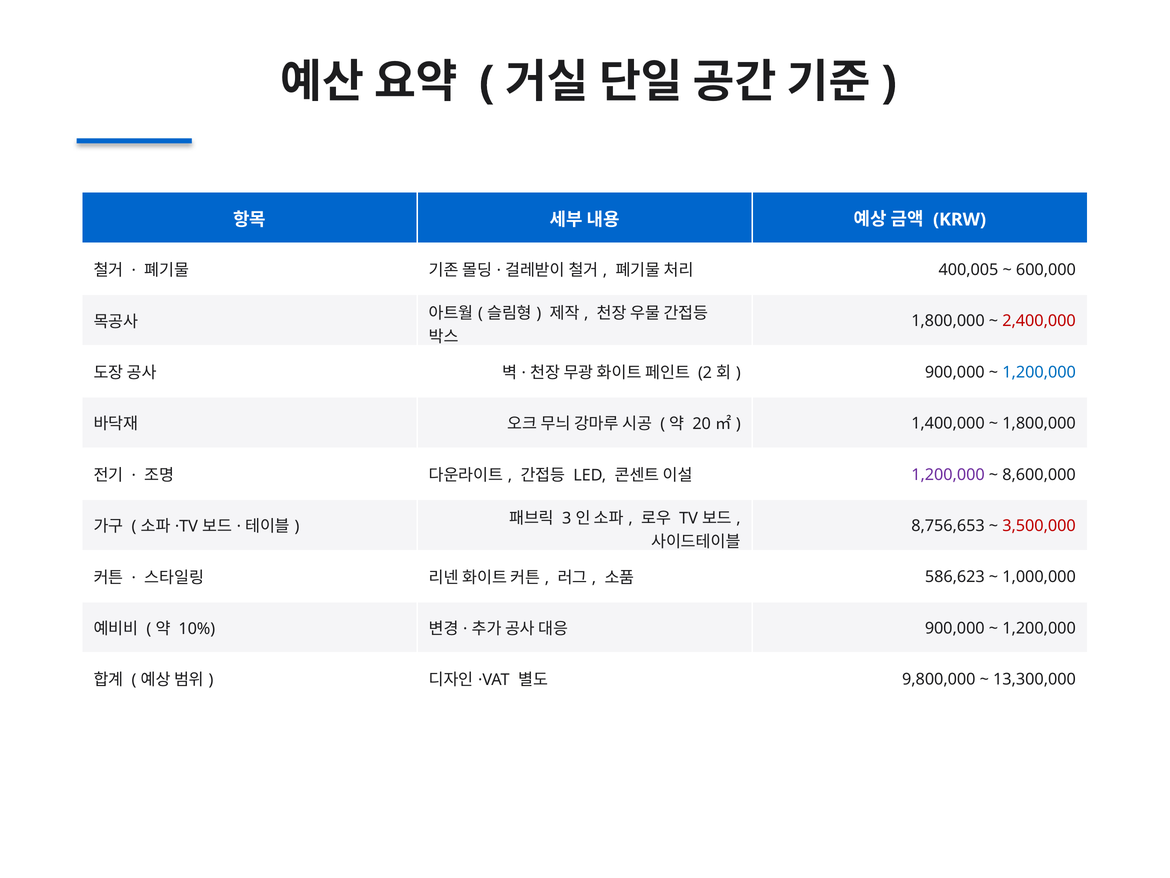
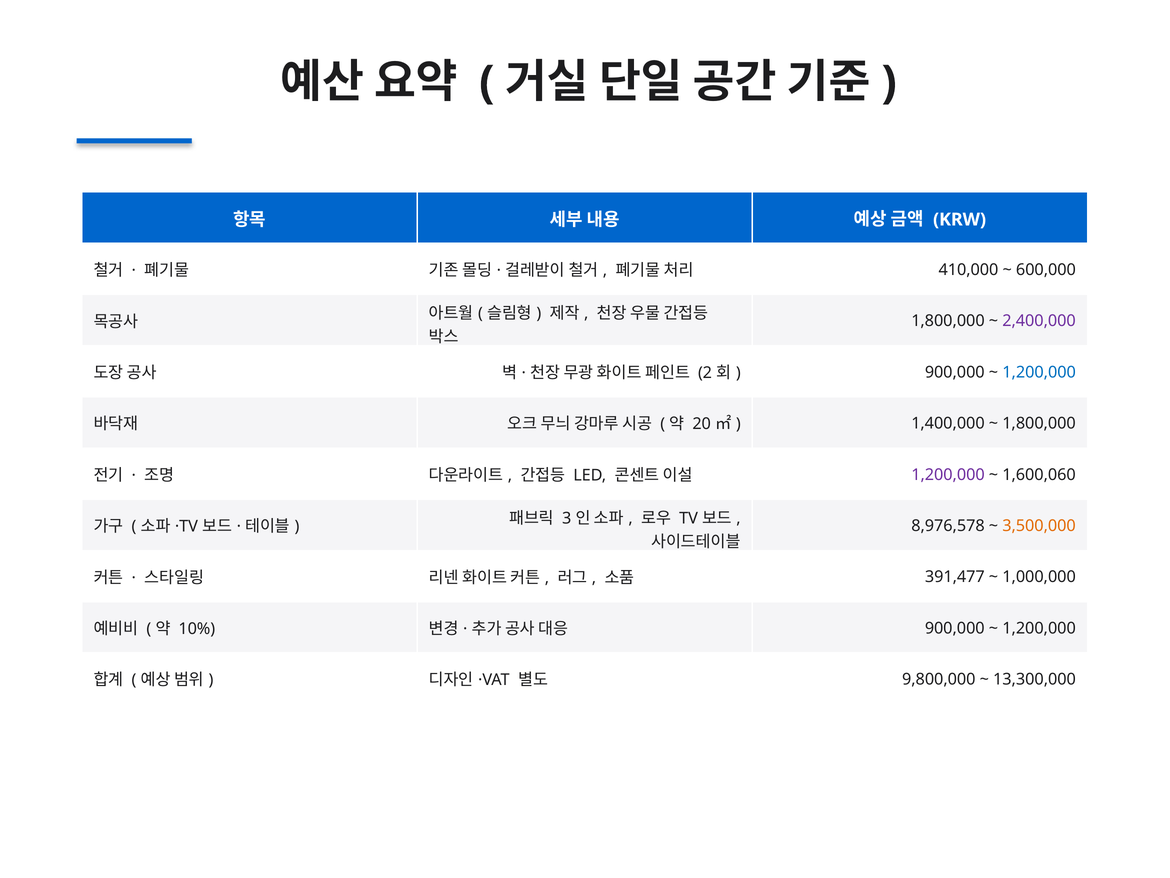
400,005: 400,005 -> 410,000 (968, 270)
2,400,000 colour: red -> purple (1039, 321)
8,600,000: 8,600,000 -> 1,600,060 (1039, 474)
8,756,653: 8,756,653 -> 8,976,578 (948, 526)
3,500,000 colour: red -> orange (1039, 526)
586,623: 586,623 -> 391,477 (955, 577)
